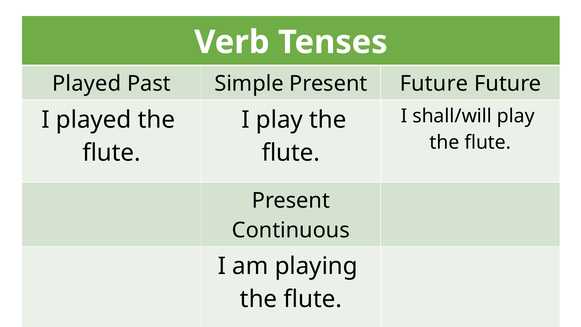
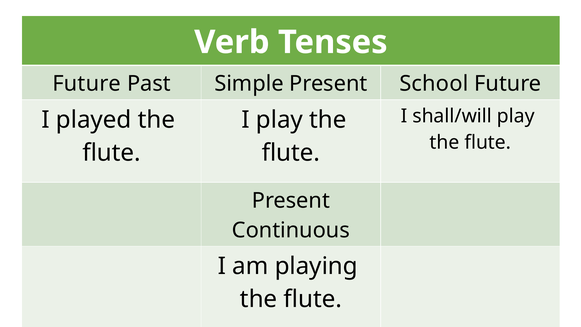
Played: Played -> Future (87, 84)
Present Future: Future -> School (434, 84)
